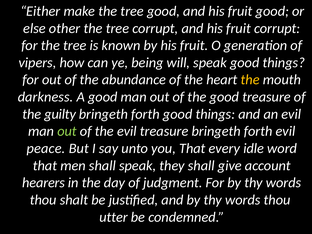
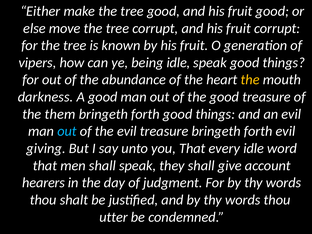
other: other -> move (65, 28)
being will: will -> idle (178, 63)
guilty: guilty -> them (60, 114)
out colour: light green -> light blue (67, 131)
peace: peace -> giving (46, 148)
